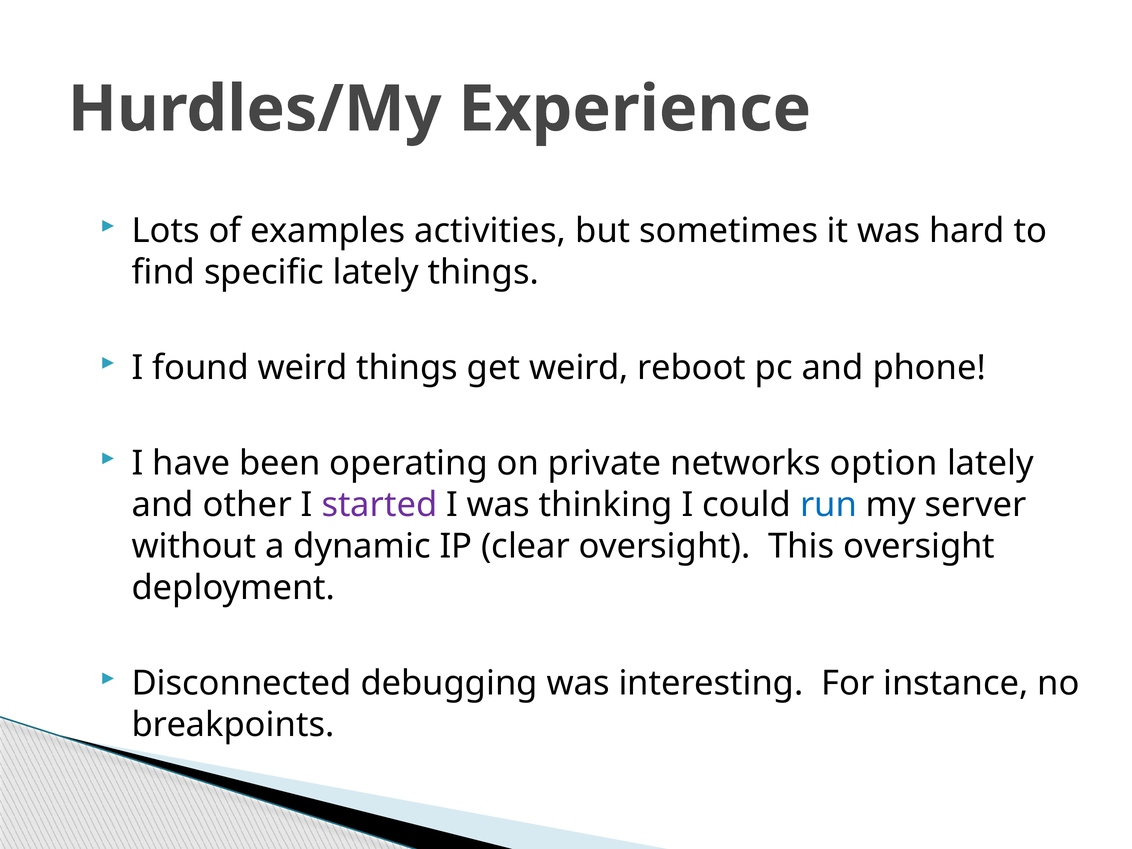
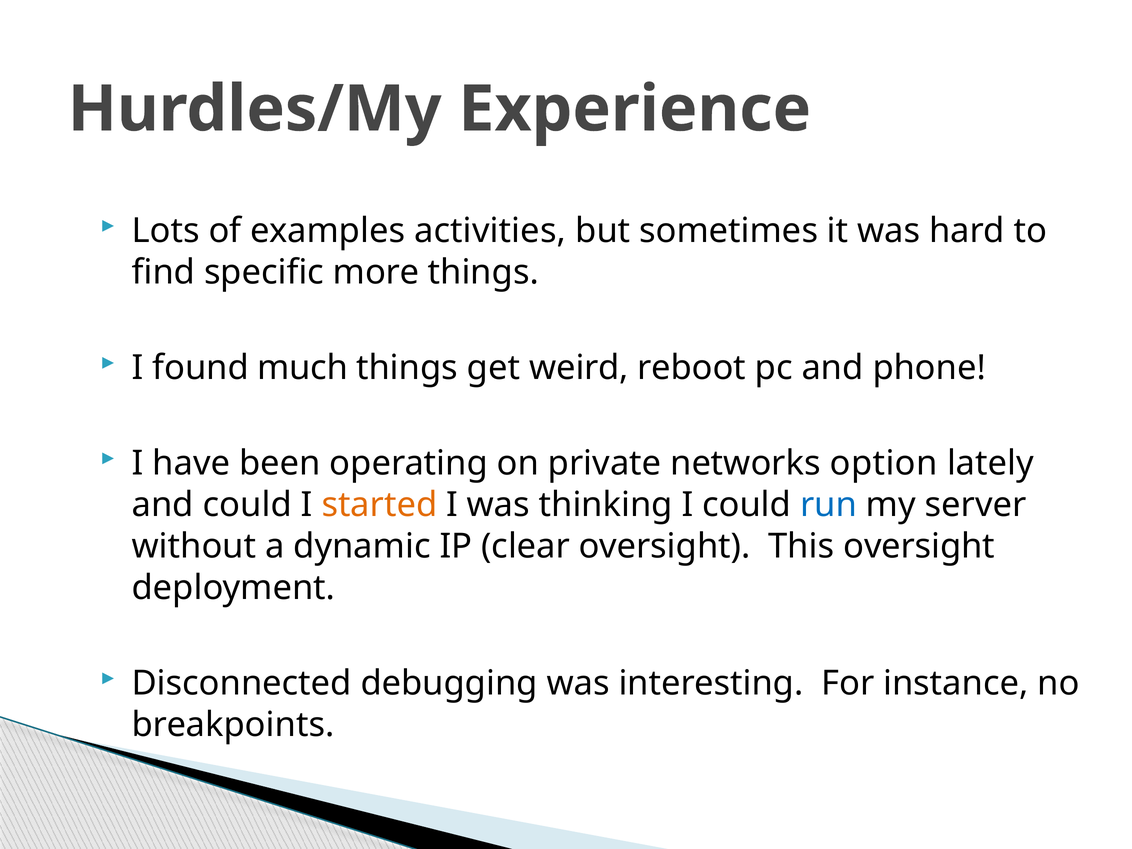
specific lately: lately -> more (376, 272)
found weird: weird -> much (303, 368)
and other: other -> could (247, 505)
started colour: purple -> orange (379, 505)
